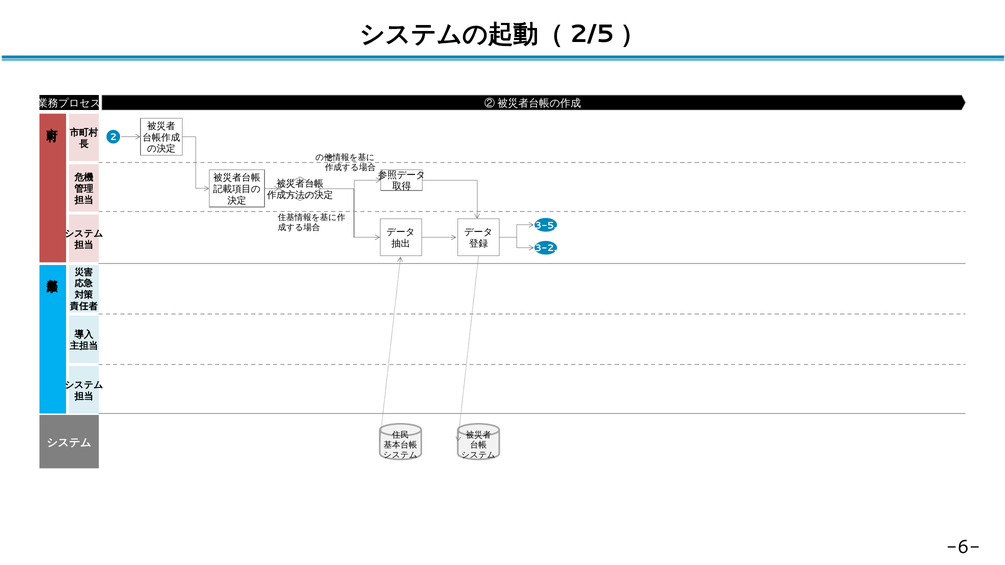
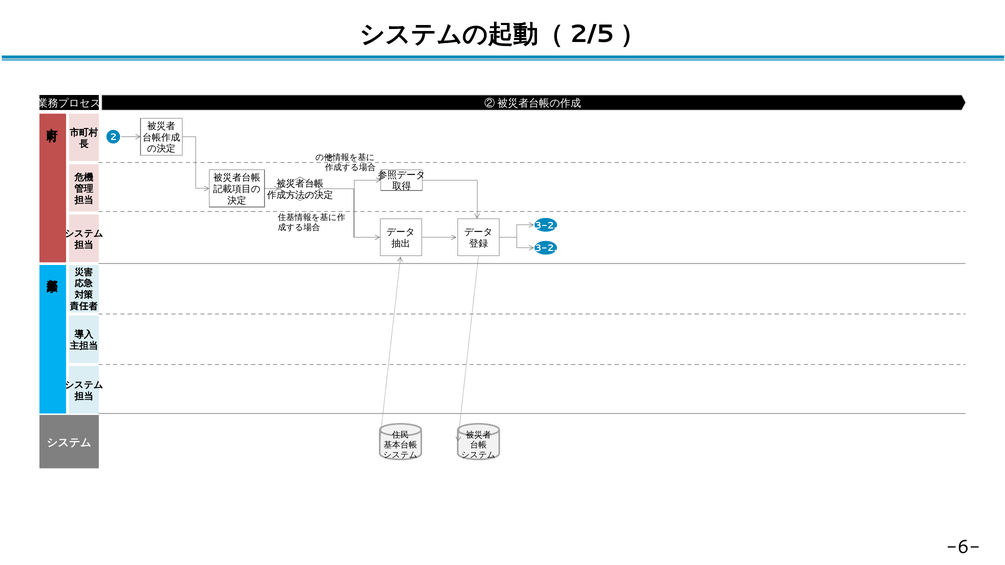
3-5: 3-5 -> 3-2 (546, 226)
